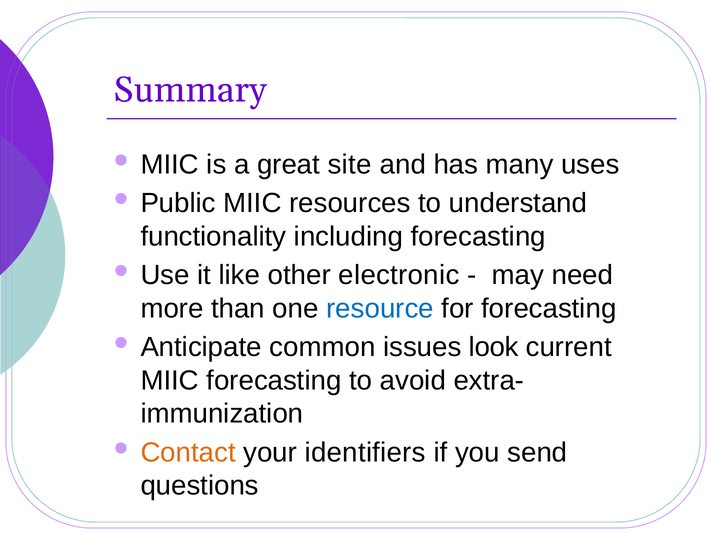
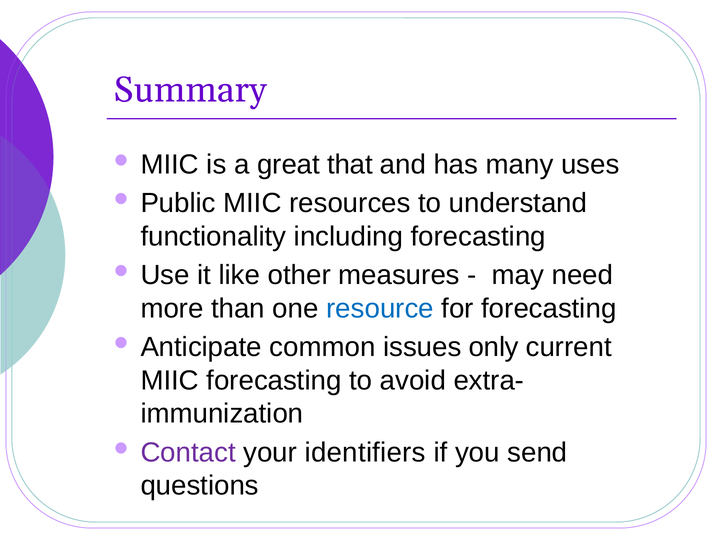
site: site -> that (350, 164)
electronic: electronic -> measures (399, 275)
look: look -> only (494, 347)
Contact colour: orange -> purple (188, 453)
